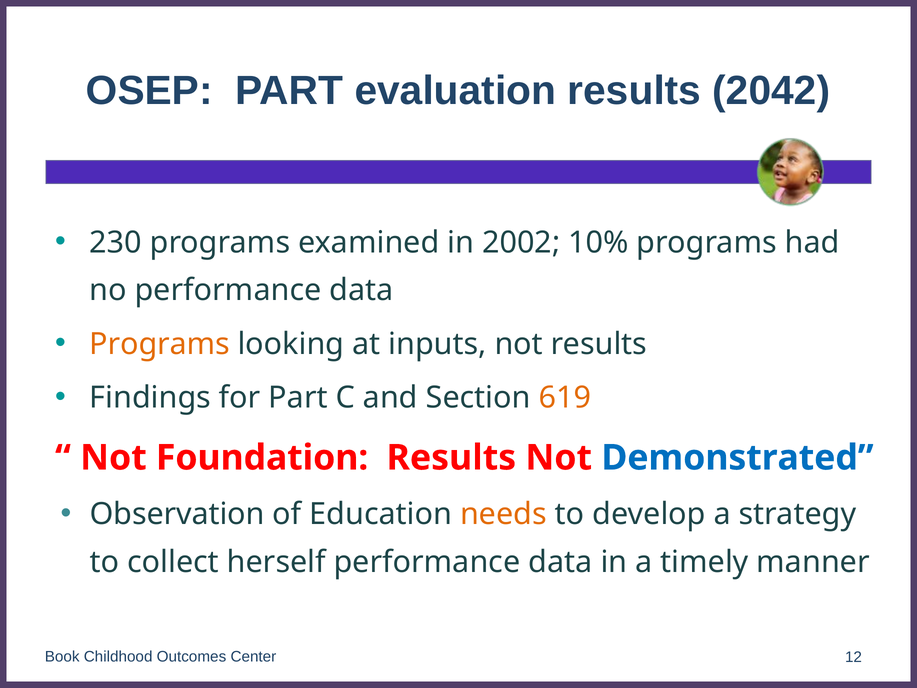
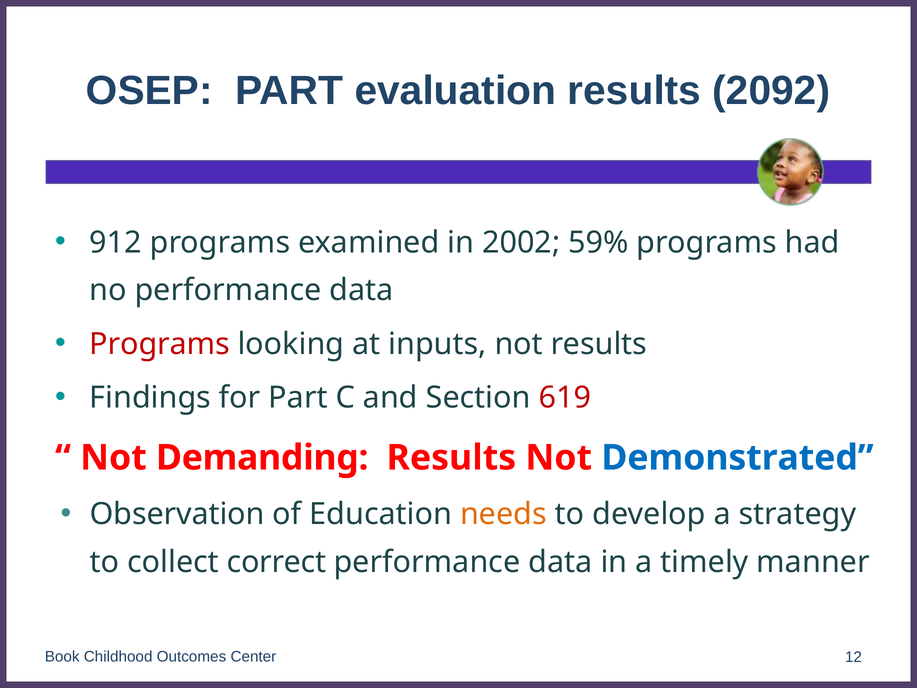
2042: 2042 -> 2092 (771, 91)
230: 230 -> 912 (116, 242)
10%: 10% -> 59% (598, 242)
Programs colour: orange -> red (160, 344)
619 colour: orange -> red (565, 398)
Foundation: Foundation -> Demanding (262, 458)
herself: herself -> correct (276, 562)
